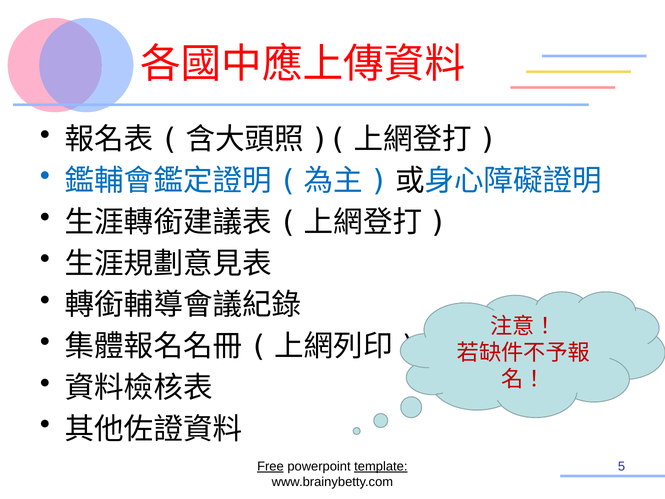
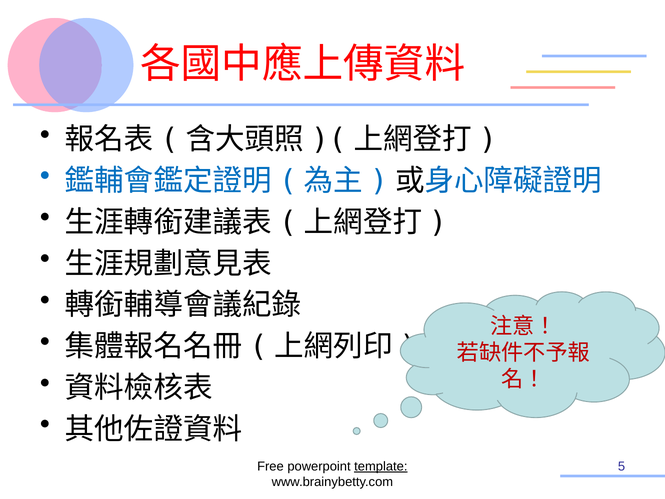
Free underline: present -> none (270, 466)
